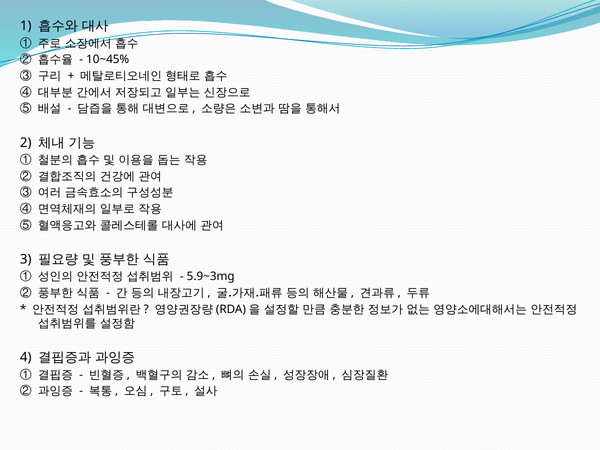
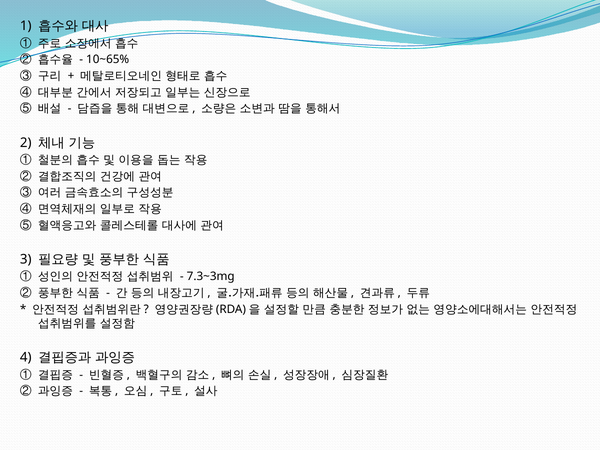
10~45%: 10~45% -> 10~65% (108, 60)
5.9~3mg: 5.9~3mg -> 7.3~3mg (211, 277)
